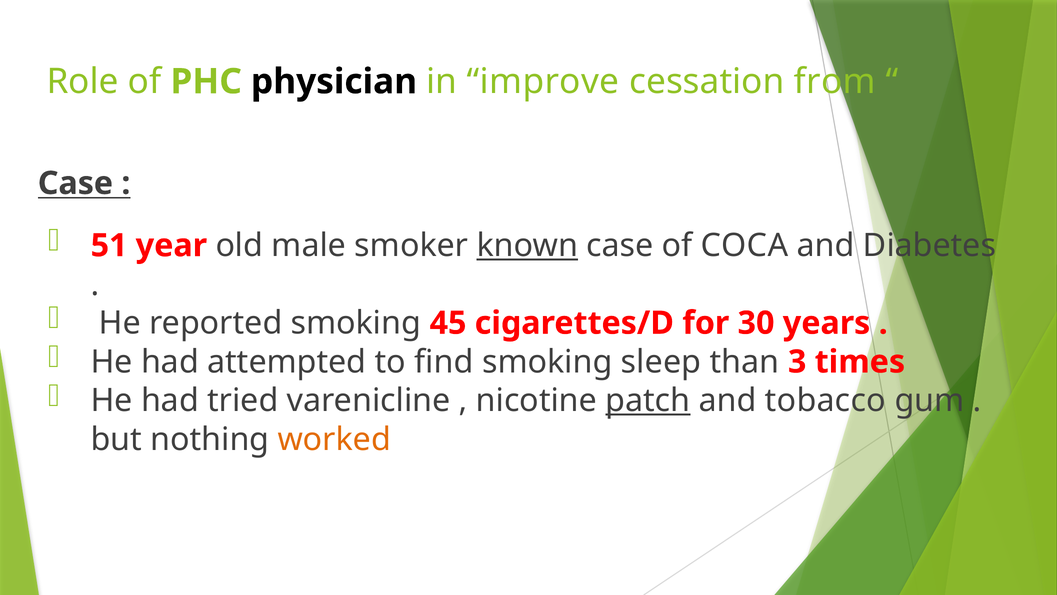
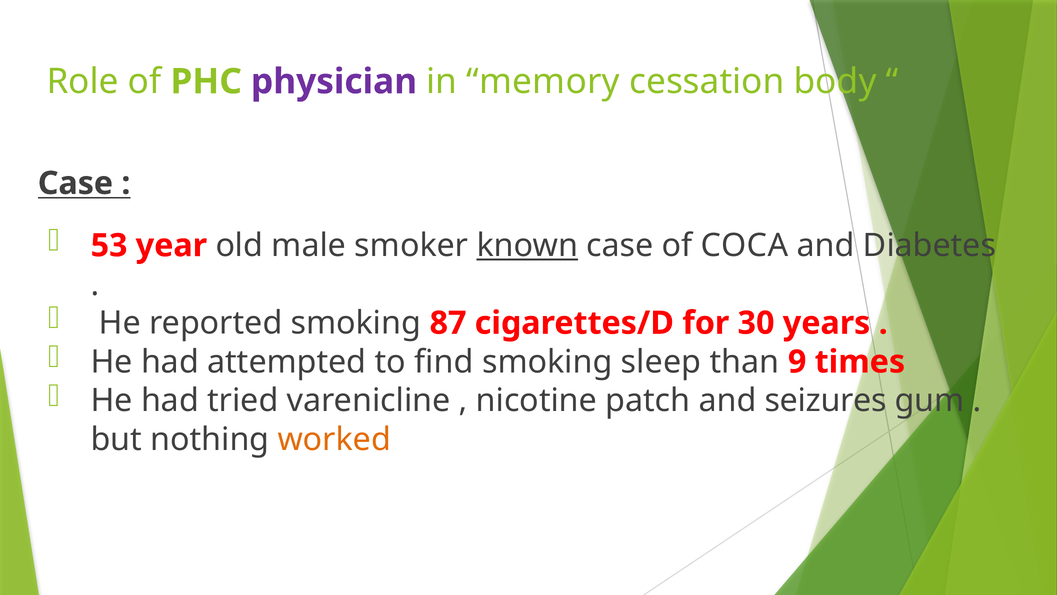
physician colour: black -> purple (334, 82)
improve: improve -> memory (543, 82)
from: from -> body (835, 82)
51: 51 -> 53 (109, 245)
45: 45 -> 87 (448, 323)
3: 3 -> 9 (797, 362)
patch underline: present -> none (648, 400)
tobacco: tobacco -> seizures (826, 400)
